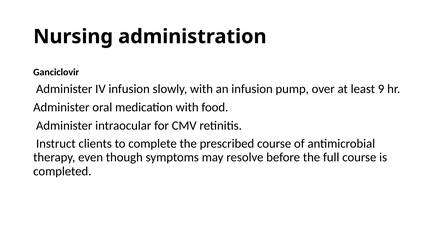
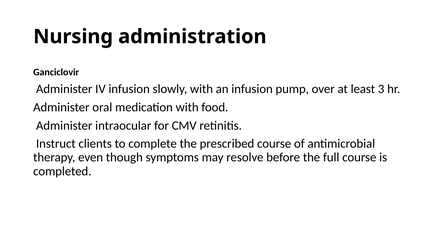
9: 9 -> 3 (381, 89)
